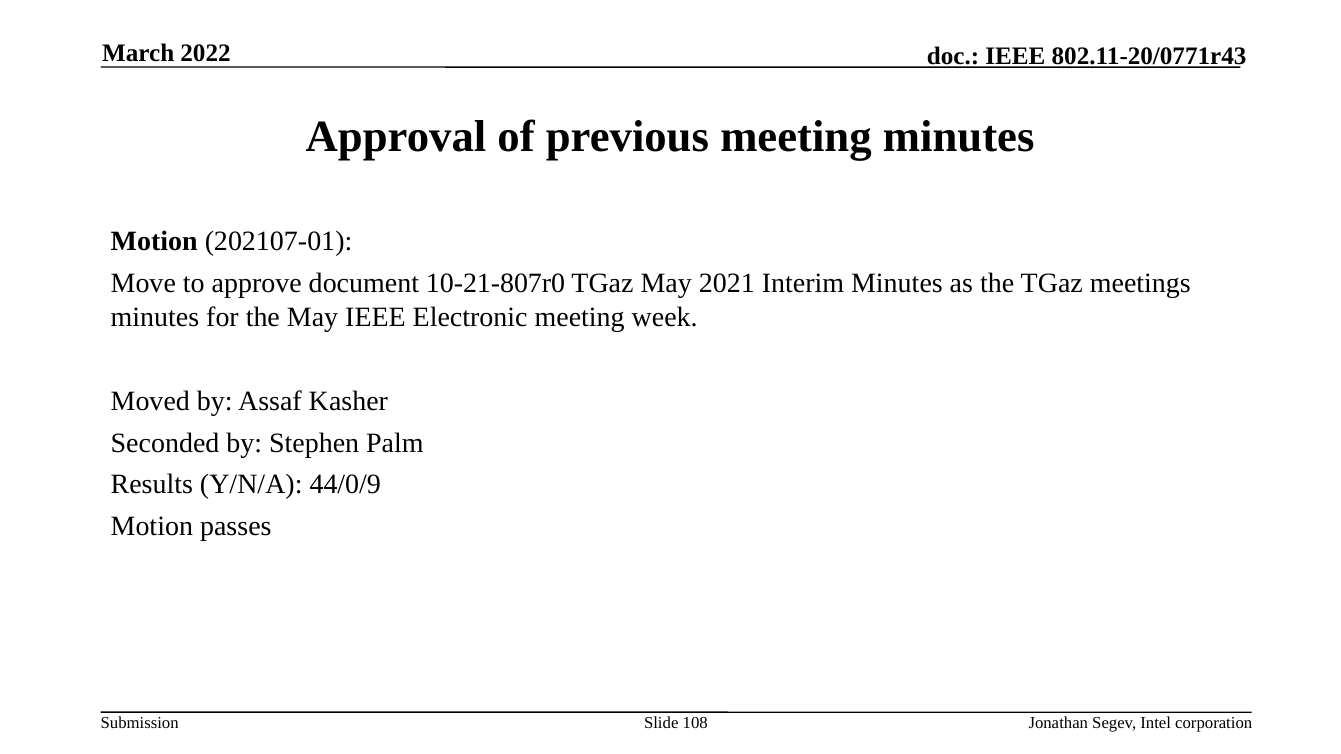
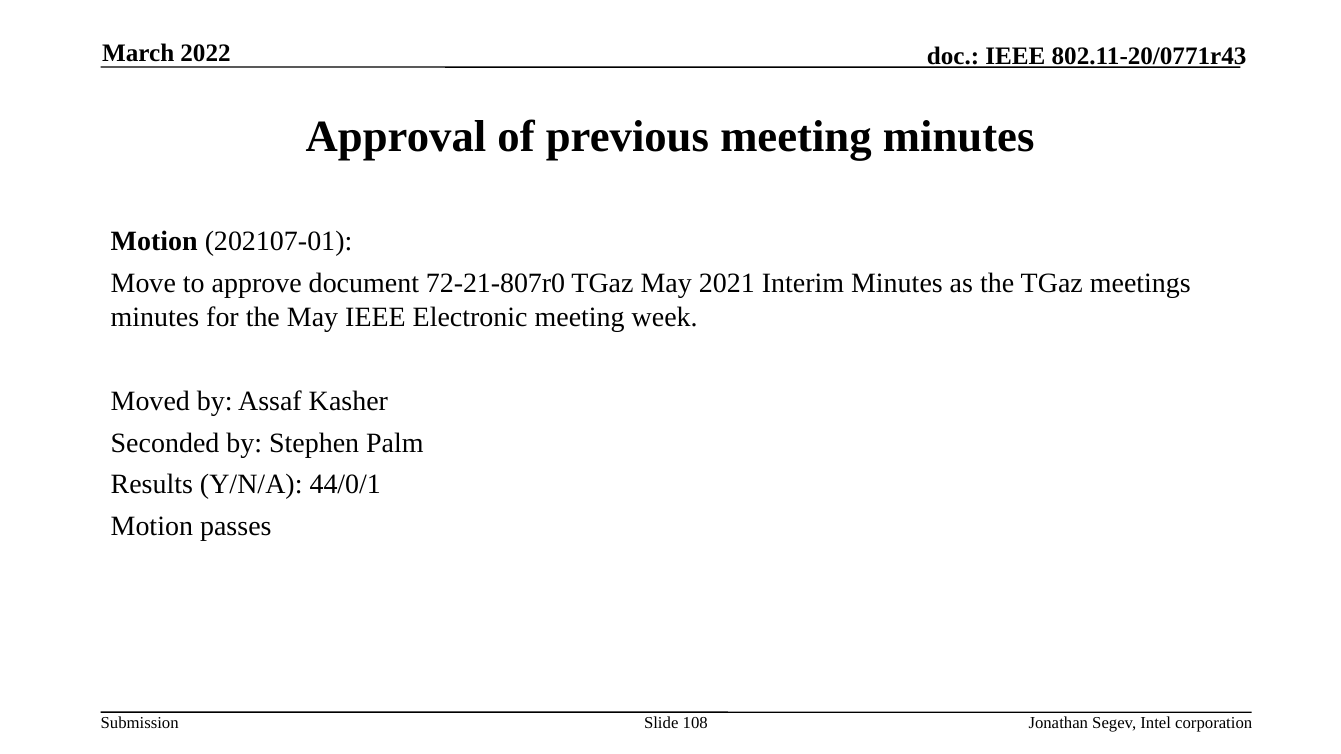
10-21-807r0: 10-21-807r0 -> 72-21-807r0 (496, 284)
44/0/9: 44/0/9 -> 44/0/1 (345, 485)
